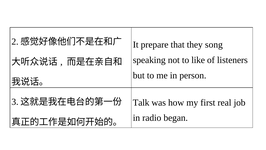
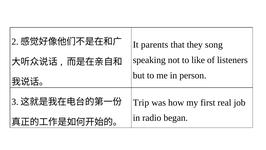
prepare: prepare -> parents (155, 45)
Talk: Talk -> Trip (141, 102)
